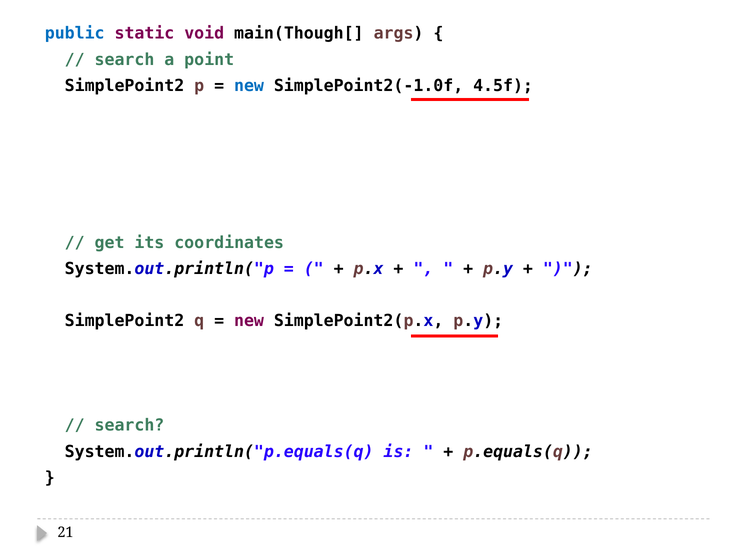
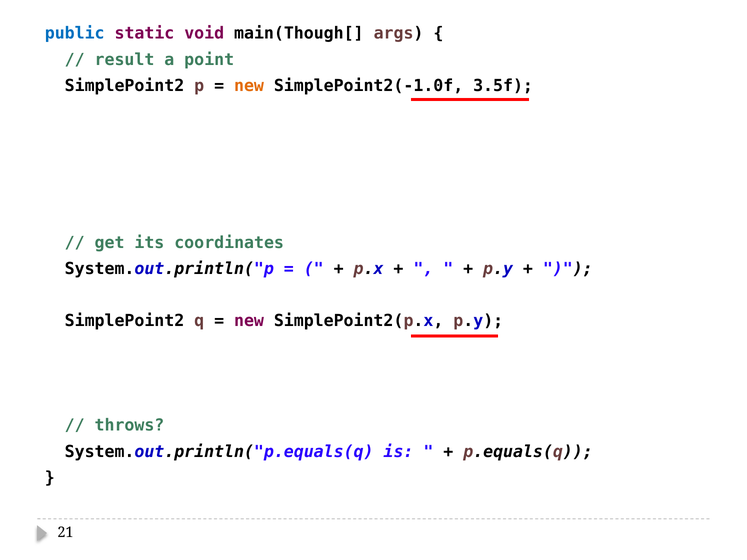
search: search -> result (124, 60)
new colour: blue -> orange (249, 86)
4.5f: 4.5f -> 3.5f (503, 86)
search: search -> throws (129, 426)
